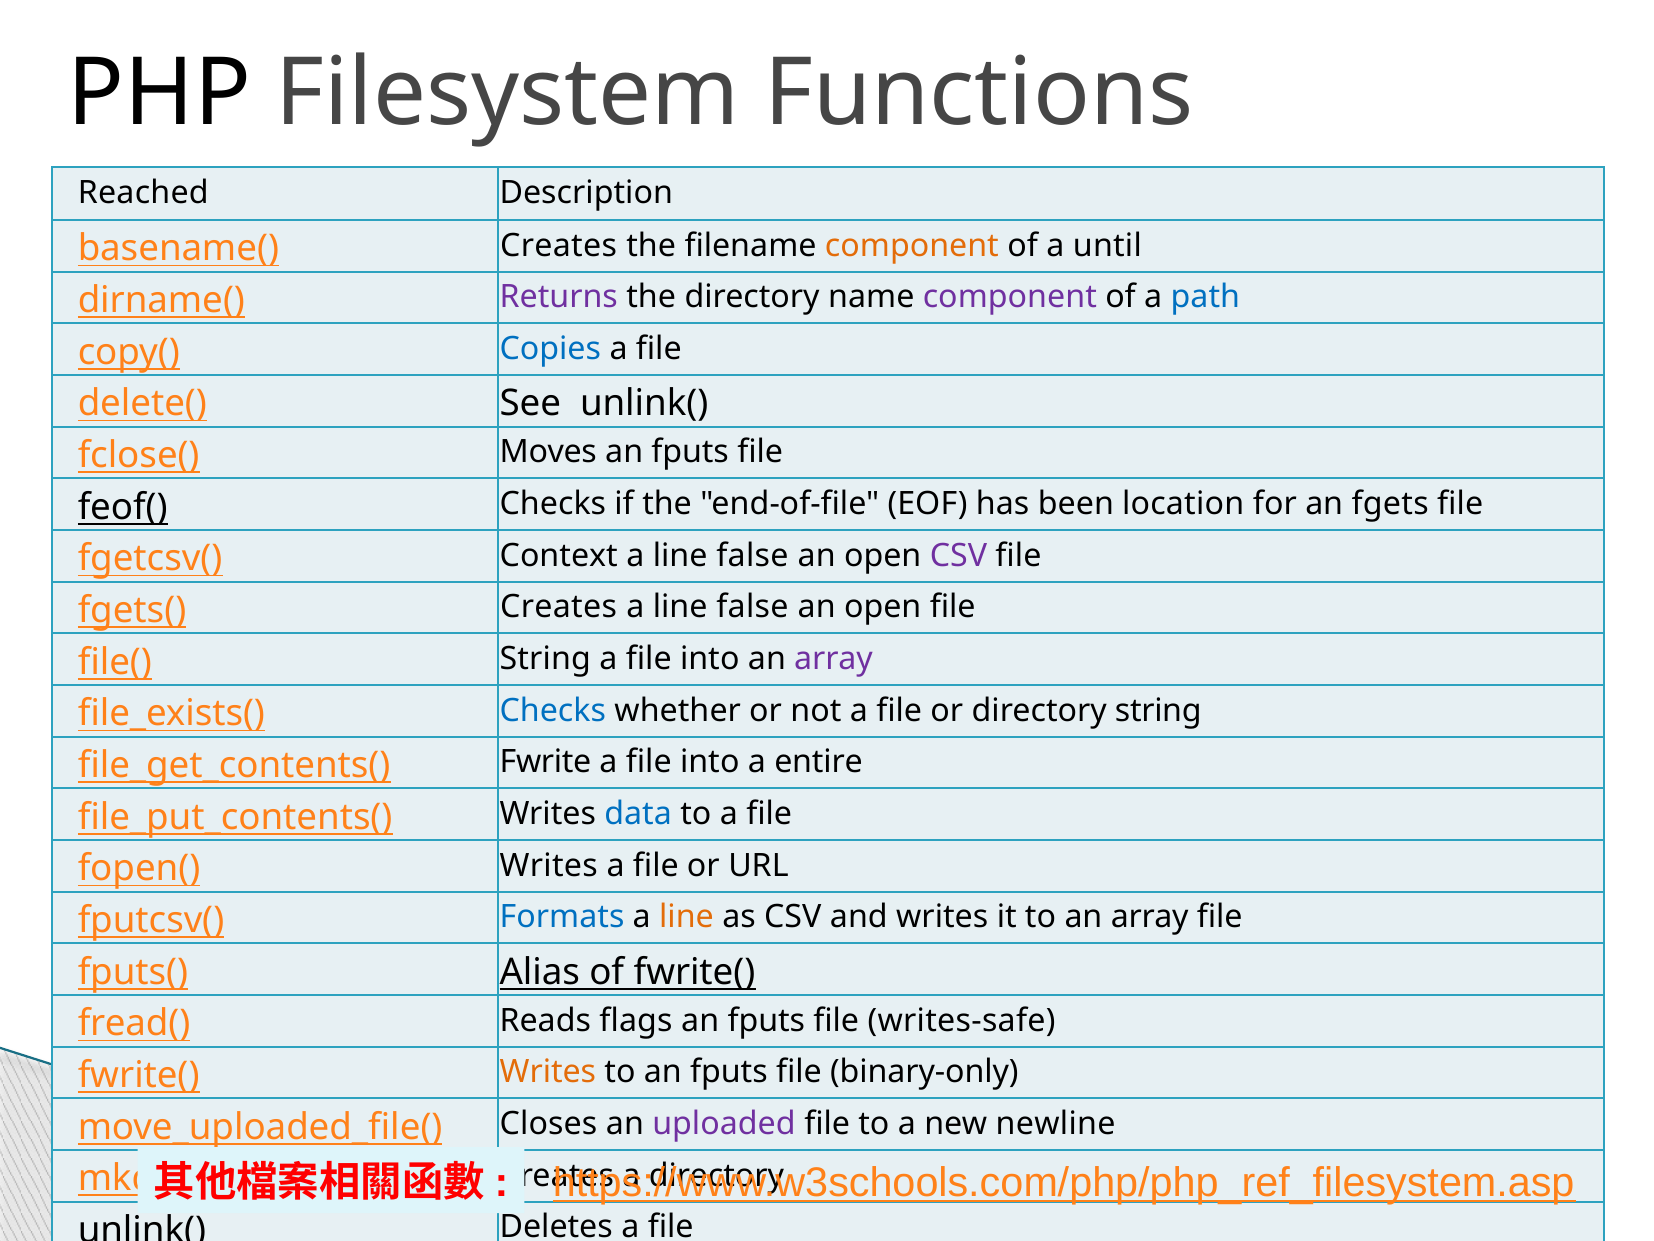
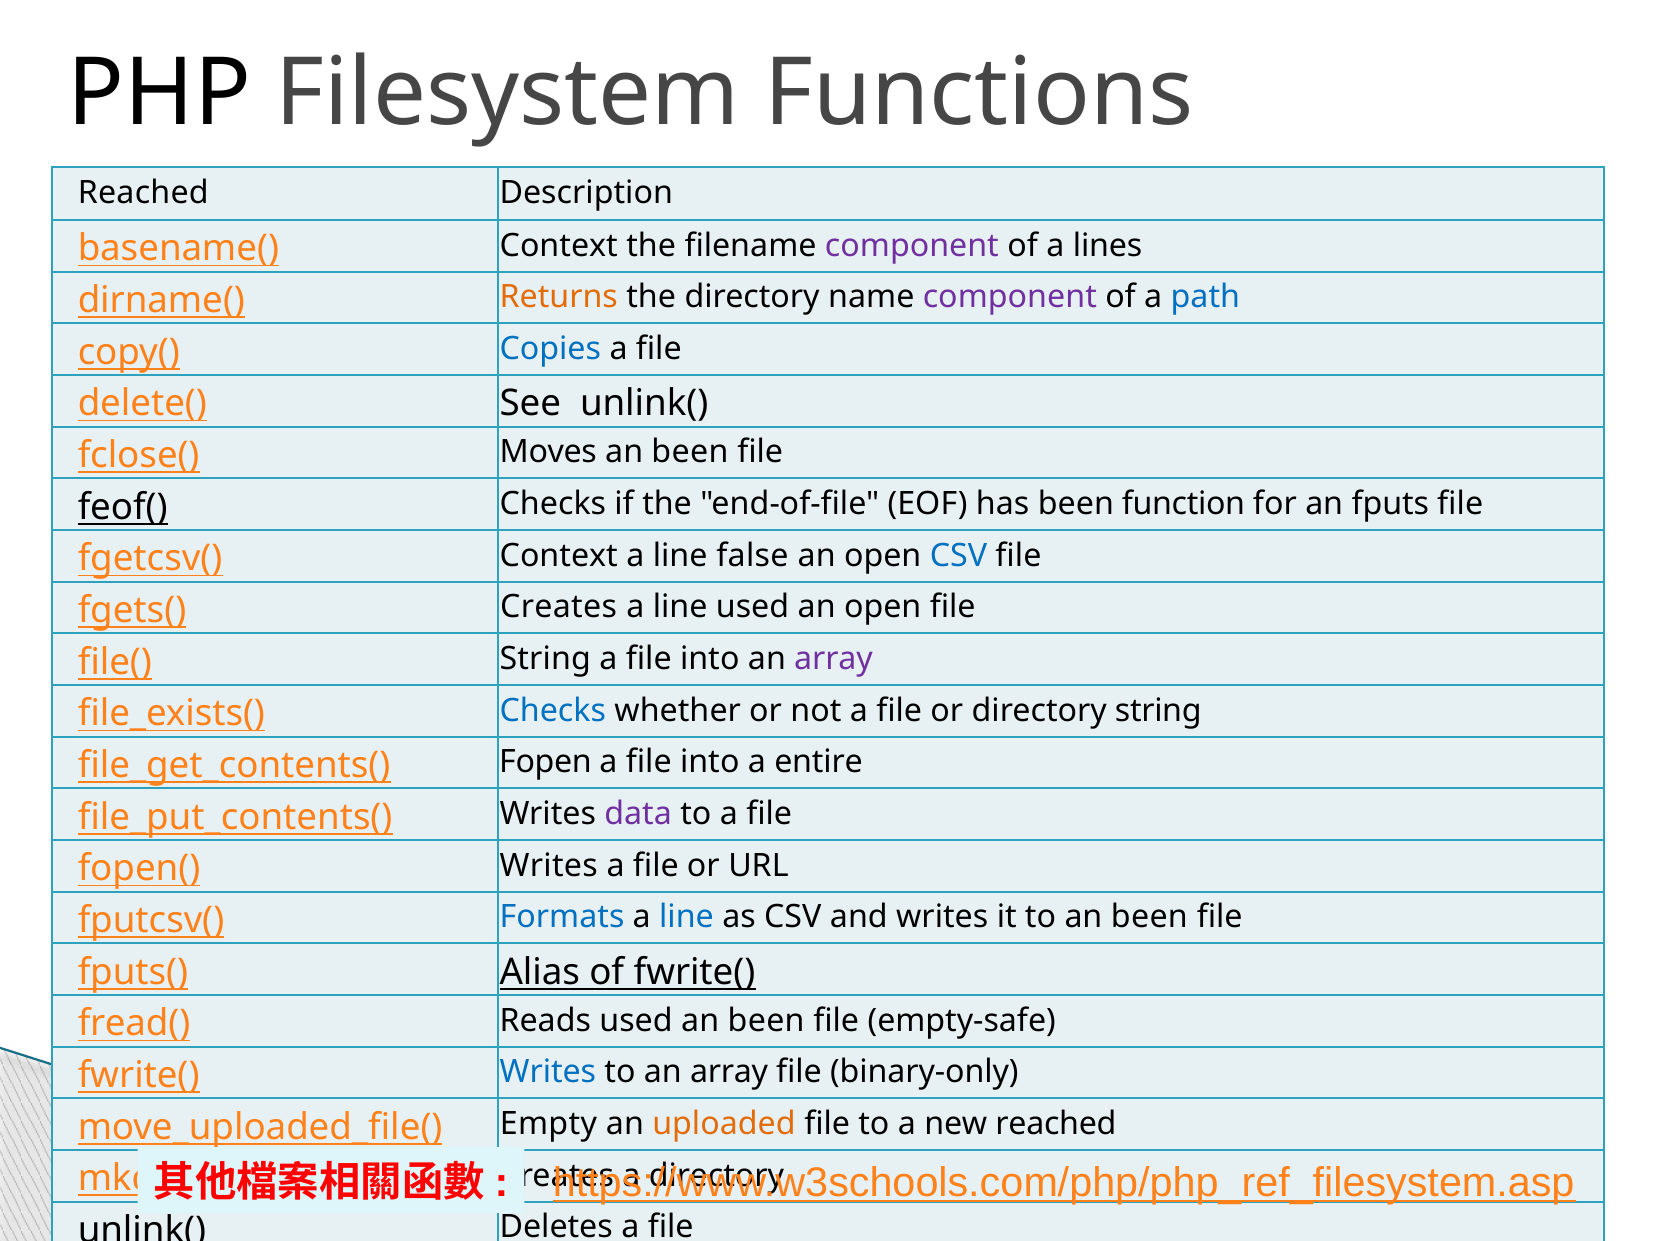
Creates: Creates -> Context (559, 245)
component colour: orange -> purple (912, 245)
until: until -> lines (1108, 245)
Returns colour: purple -> orange (559, 297)
fputs: fputs -> been (690, 452)
location: location -> function (1183, 504)
fgets: fgets -> fputs (1390, 504)
CSV colour: purple -> blue (959, 555)
false: false -> used (753, 607)
Fwrite: Fwrite -> Fopen (546, 762)
data colour: blue -> purple (638, 814)
line colour: orange -> blue (687, 917)
to an array: array -> been (1149, 917)
Reads flags: flags -> used (636, 1020)
fputs: fputs -> been (766, 1020)
writes-safe: writes-safe -> empty-safe (962, 1020)
Writes colour: orange -> blue (548, 1072)
to an fputs: fputs -> array (729, 1072)
Closes: Closes -> Empty (548, 1123)
uploaded colour: purple -> orange (724, 1123)
new newline: newline -> reached (1056, 1123)
